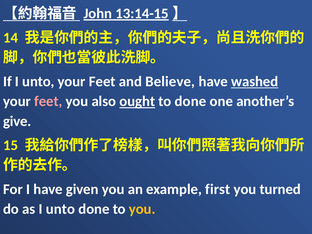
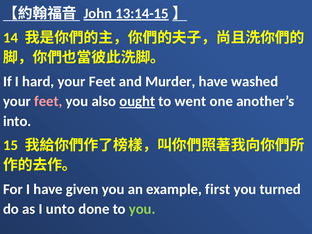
If I unto: unto -> hard (38, 82)
Believe: Believe -> Murder (170, 82)
washed underline: present -> none (255, 82)
to done: done -> went (190, 101)
give: give -> into (17, 121)
you colour: yellow -> light green (142, 209)
